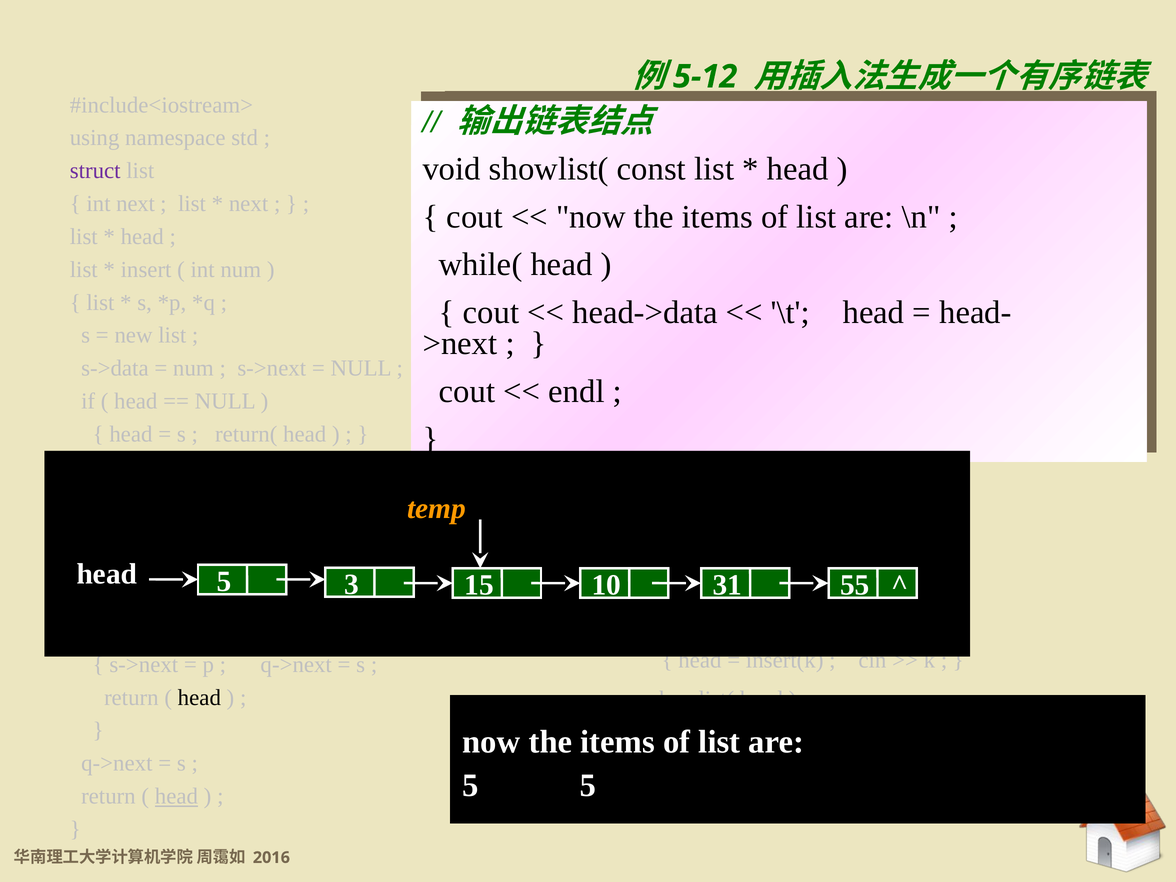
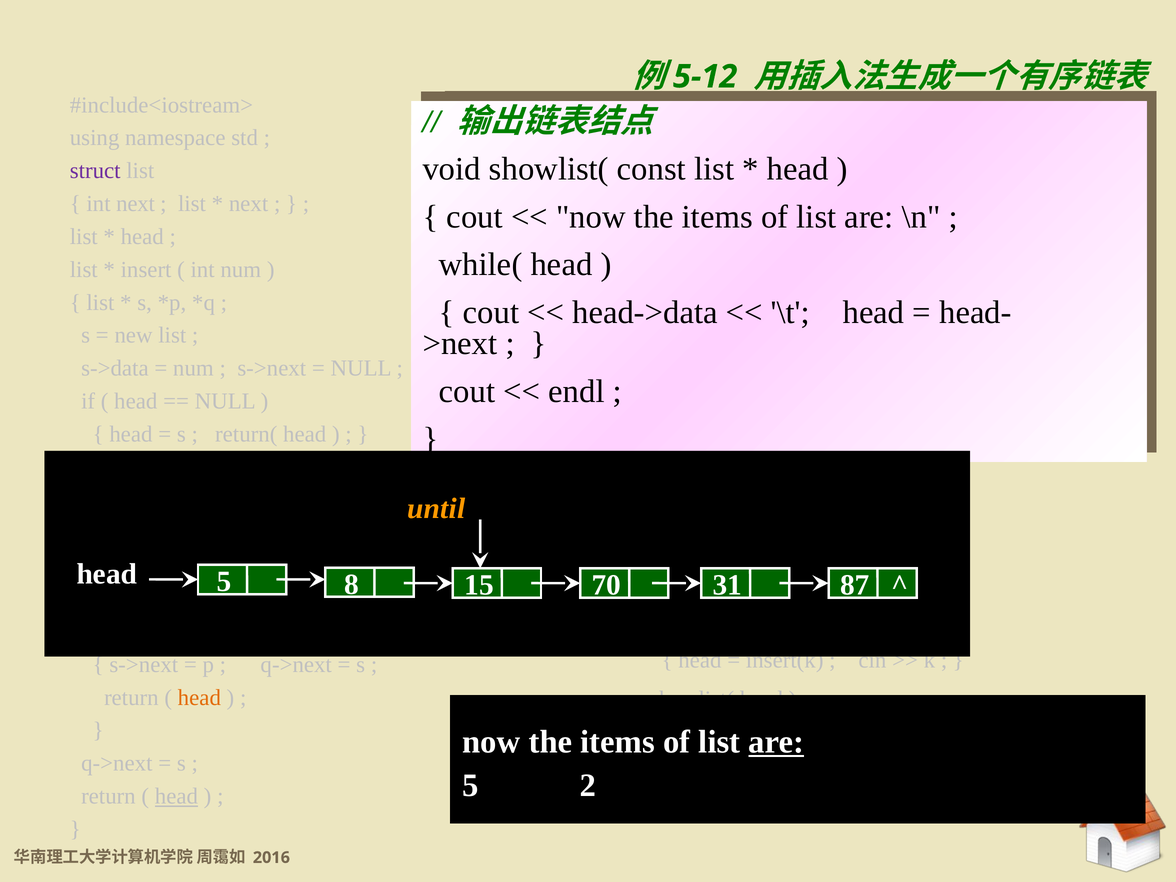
temp: temp -> until (436, 509)
3: 3 -> 8 (352, 584)
10: 10 -> 70 (606, 585)
55: 55 -> 87 (855, 585)
head colour: black -> orange (199, 697)
are underline: none -> present (776, 742)
5 5: 5 -> 2 (588, 785)
